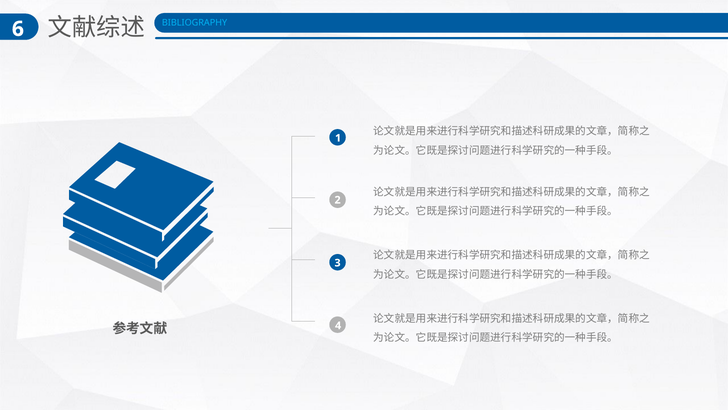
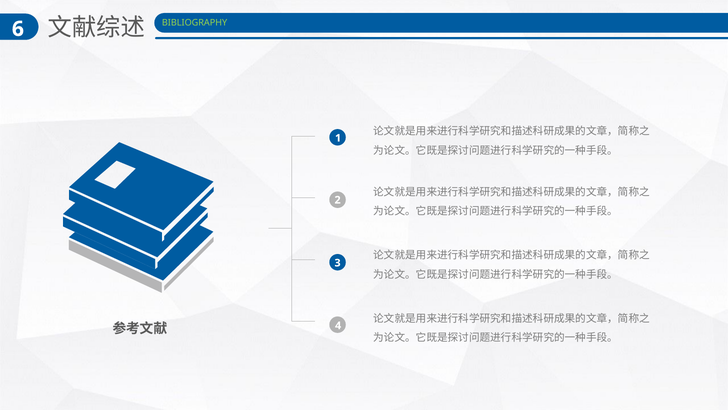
BIBLIOGRAPHY colour: light blue -> light green (195, 23)
